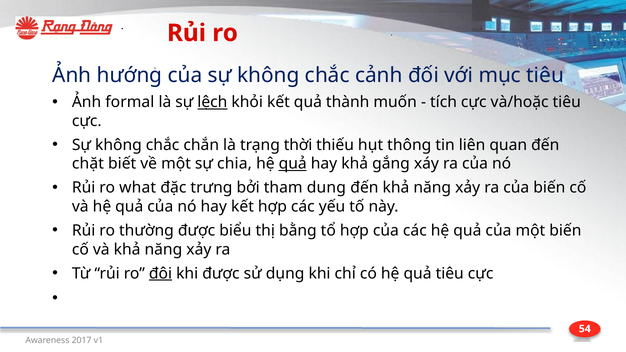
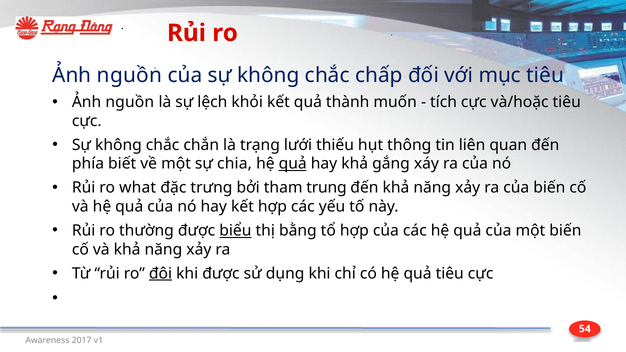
hướng: hướng -> nguồn (129, 76)
cảnh: cảnh -> chấp (379, 76)
formal: formal -> nguồn (130, 102)
lệch underline: present -> none (212, 102)
thời: thời -> lưới (298, 145)
chặt: chặt -> phía (88, 164)
dung: dung -> trung (327, 188)
biểu underline: none -> present (235, 231)
